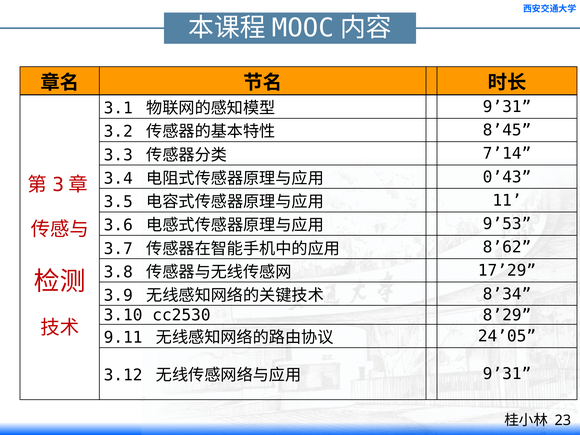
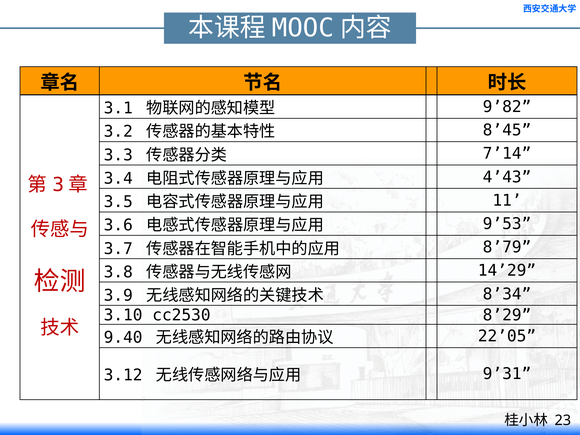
9’31: 9’31 -> 9’82 (507, 107)
0’43: 0’43 -> 4’43 (507, 177)
8’62: 8’62 -> 8’79 (507, 247)
17’29: 17’29 -> 14’29 (507, 271)
9.11: 9.11 -> 9.40 (123, 338)
24’05: 24’05 -> 22’05 (507, 336)
